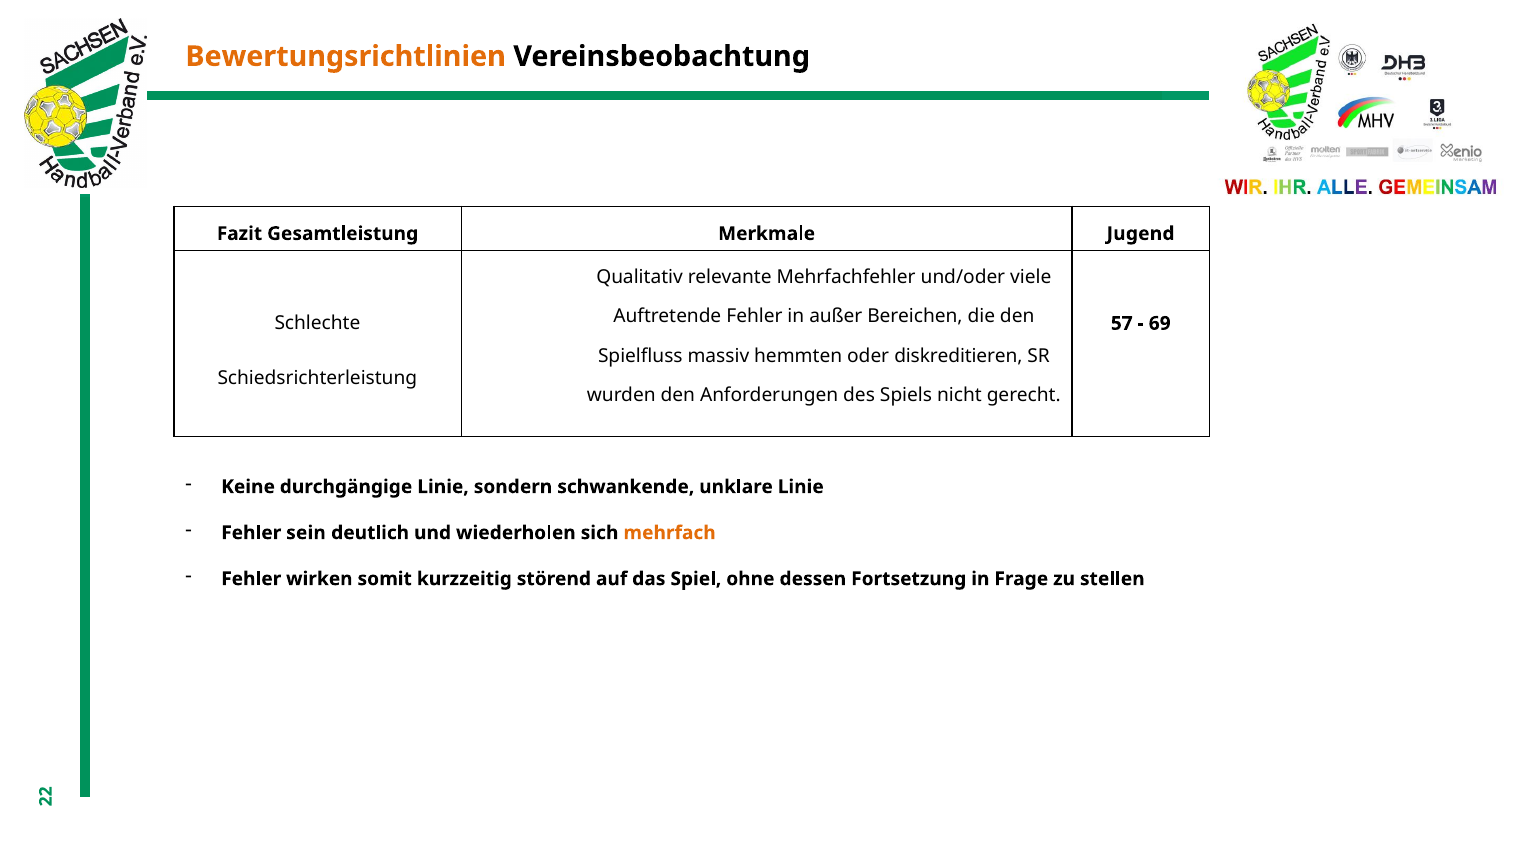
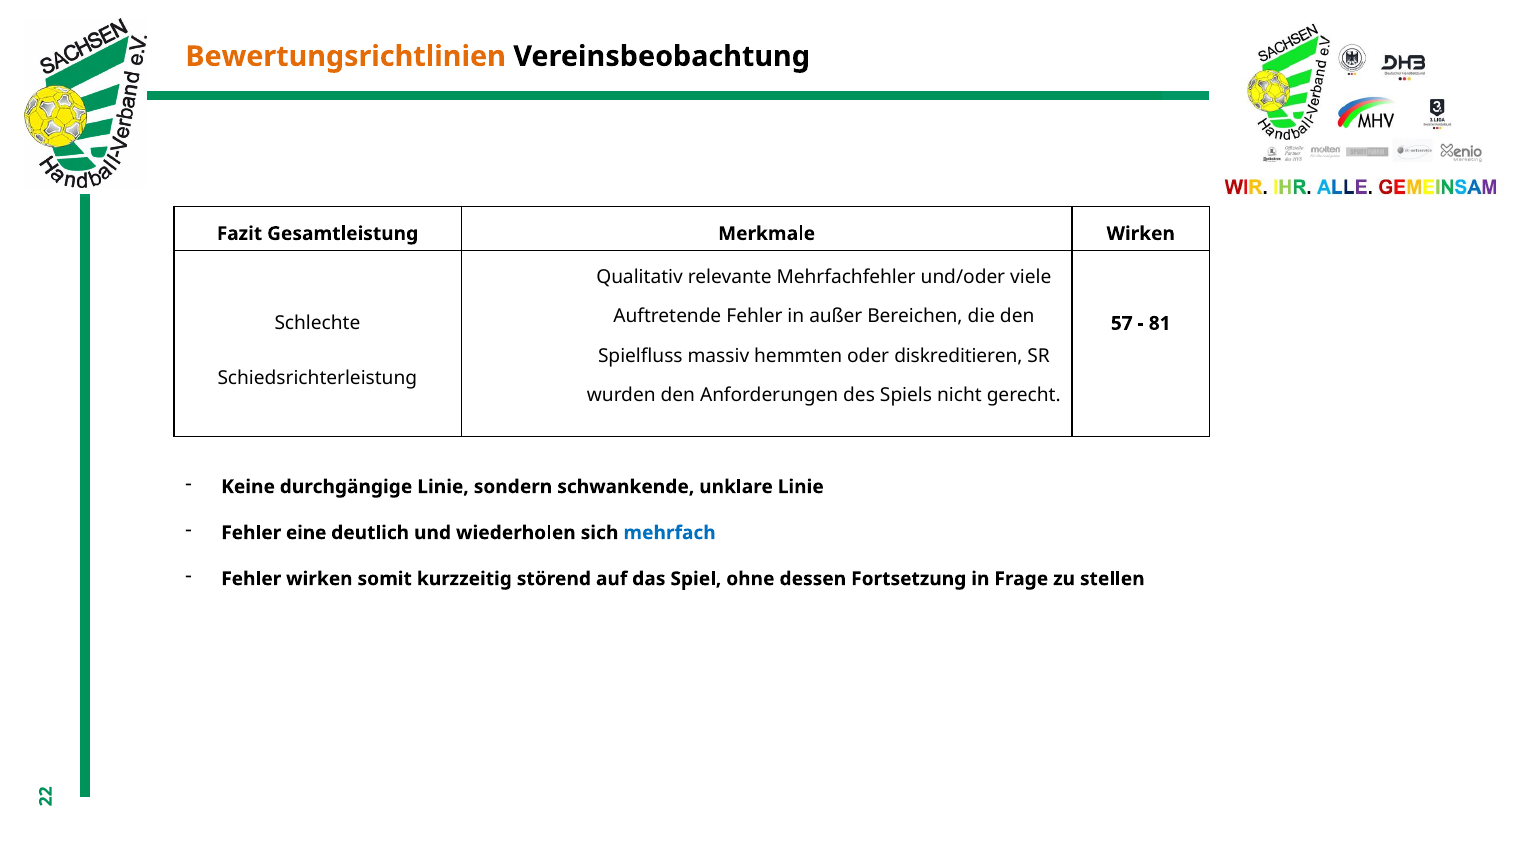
Merkmale Jugend: Jugend -> Wirken (1141, 234)
69: 69 -> 81 (1160, 323)
sein: sein -> eine (306, 533)
mehrfach colour: orange -> blue (670, 533)
